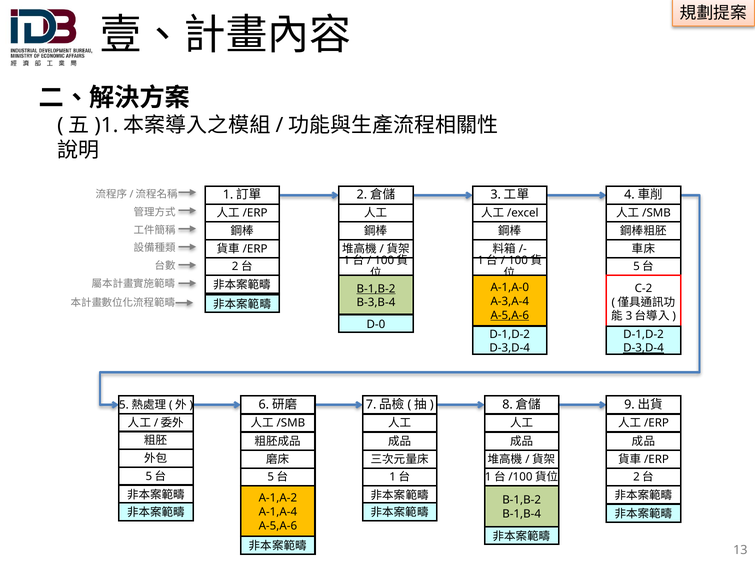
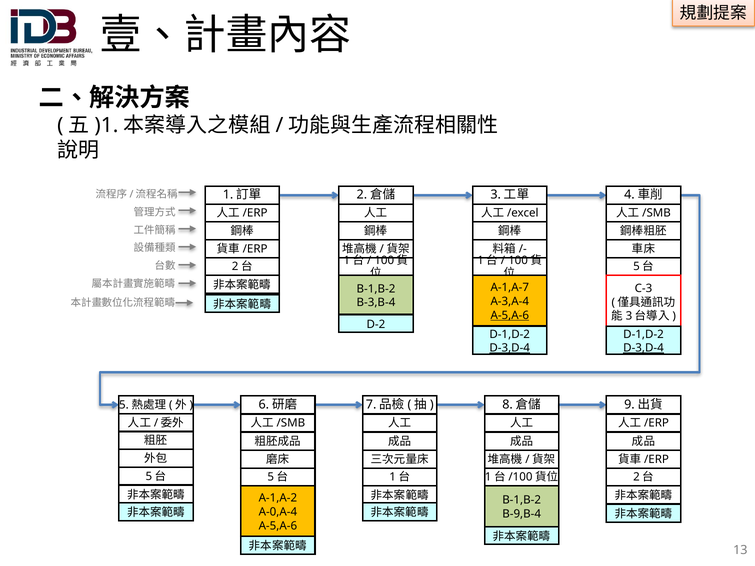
A-1,A-0: A-1,A-0 -> A-1,A-7 (510, 288)
C-2: C-2 -> C-3 (644, 289)
B-1,B-2 underline: present -> none (376, 289)
D-0: D-0 -> D-2 (376, 324)
D-3,D-4 underline: none -> present (510, 348)
A-1,A-4: A-1,A-4 -> A-0,A-4 (278, 512)
B-1,B-4: B-1,B-4 -> B-9,B-4 (522, 514)
